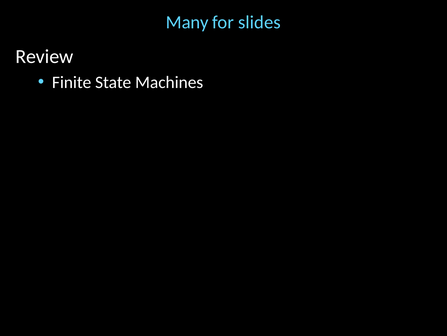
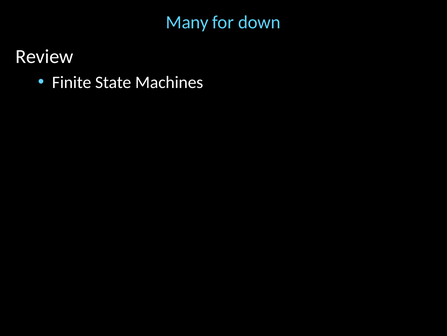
slides: slides -> down (259, 22)
